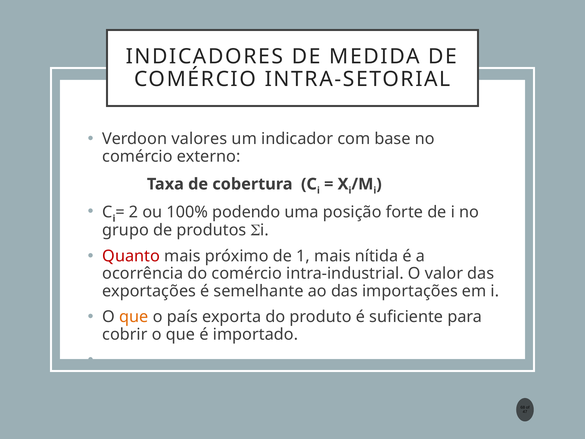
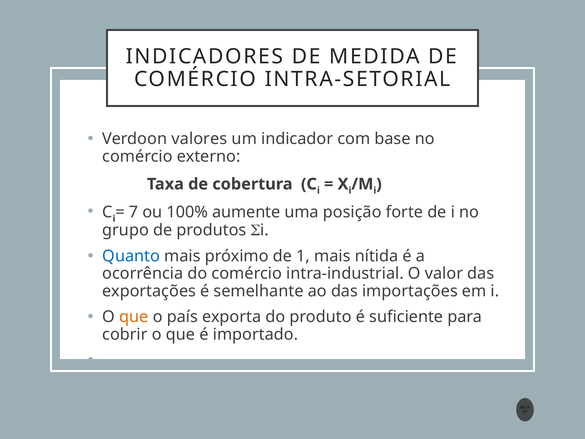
2: 2 -> 7 (134, 212)
podendo: podendo -> aumente (246, 212)
Quanto colour: red -> blue (131, 256)
